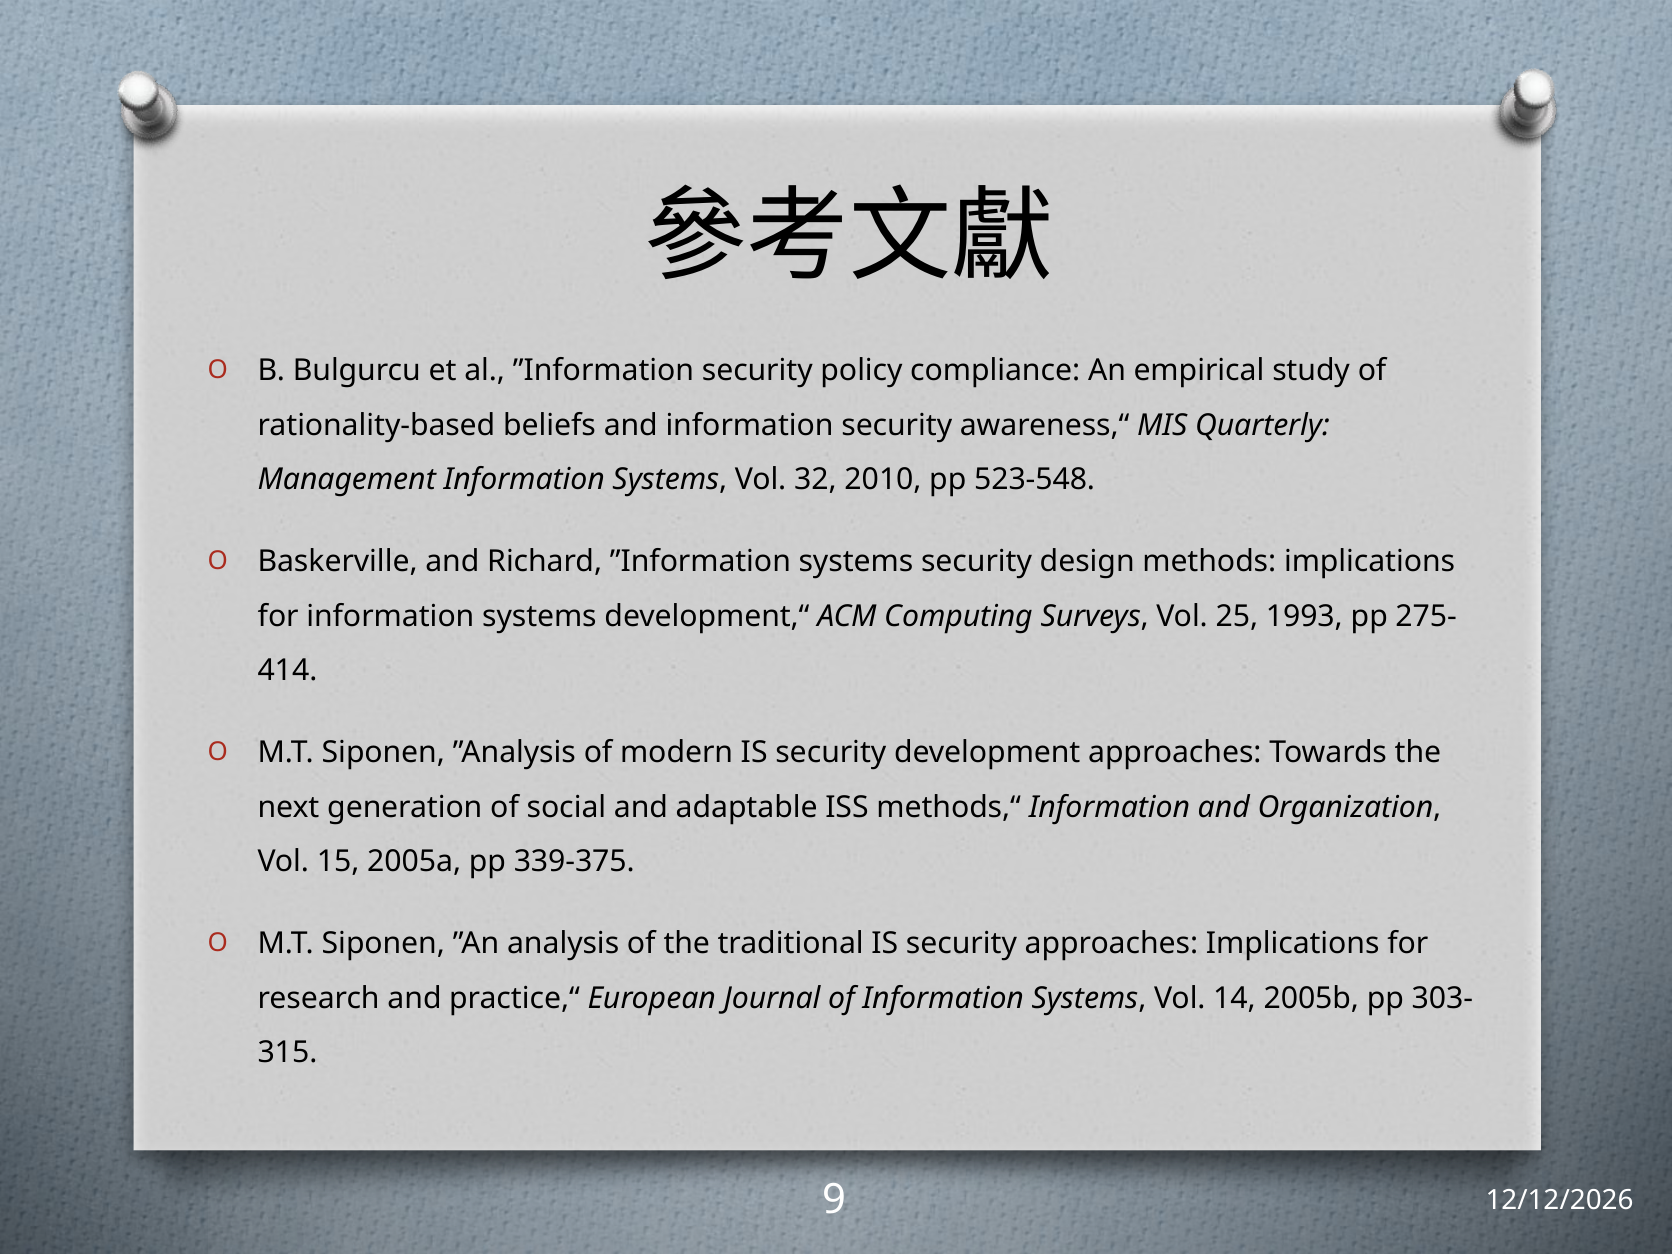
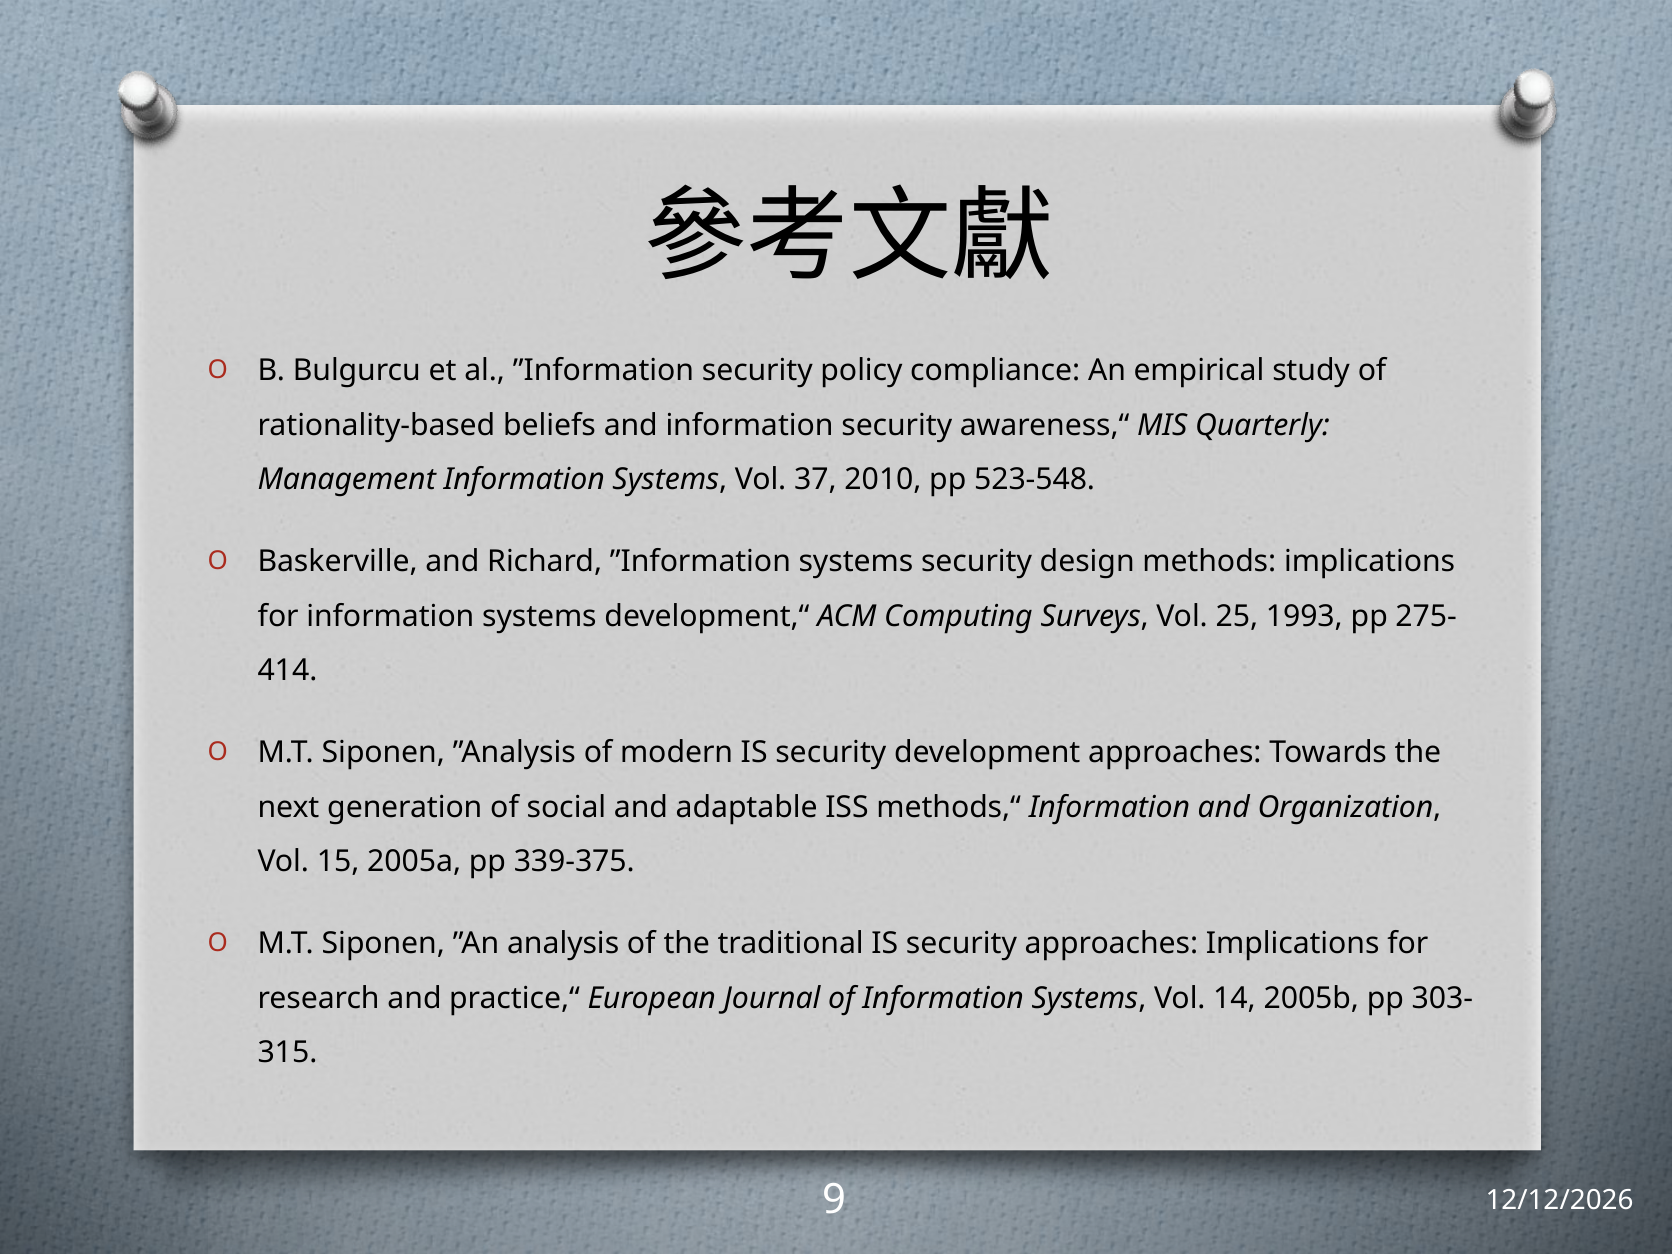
32: 32 -> 37 (815, 480)
